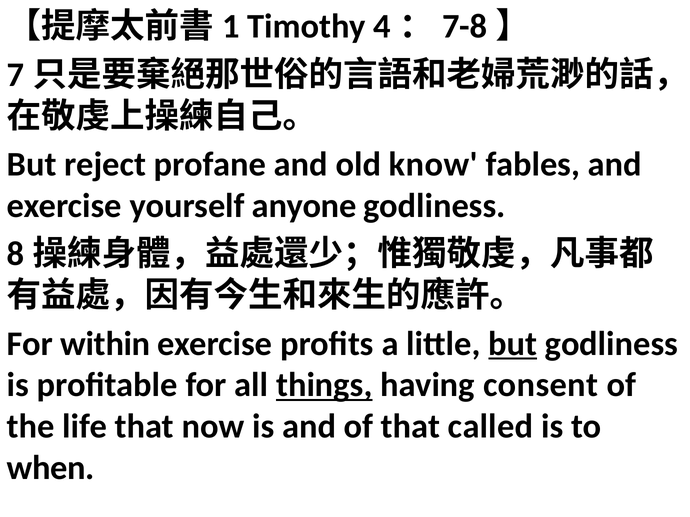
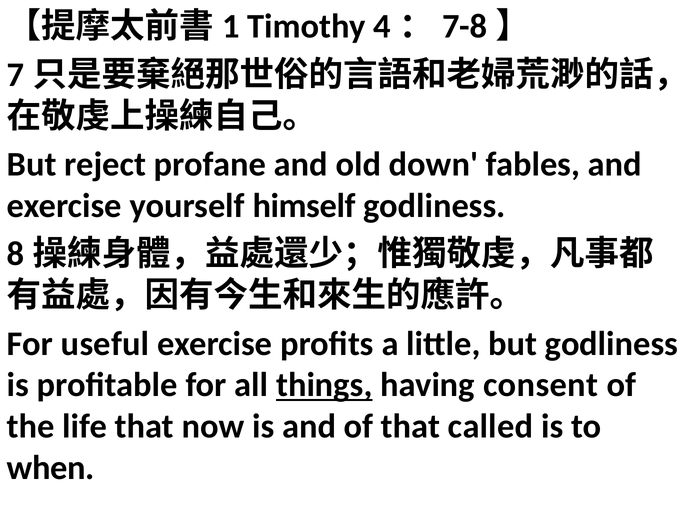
know: know -> down (433, 165)
anyone: anyone -> himself (304, 206)
within: within -> useful (105, 344)
but underline: present -> none (513, 344)
